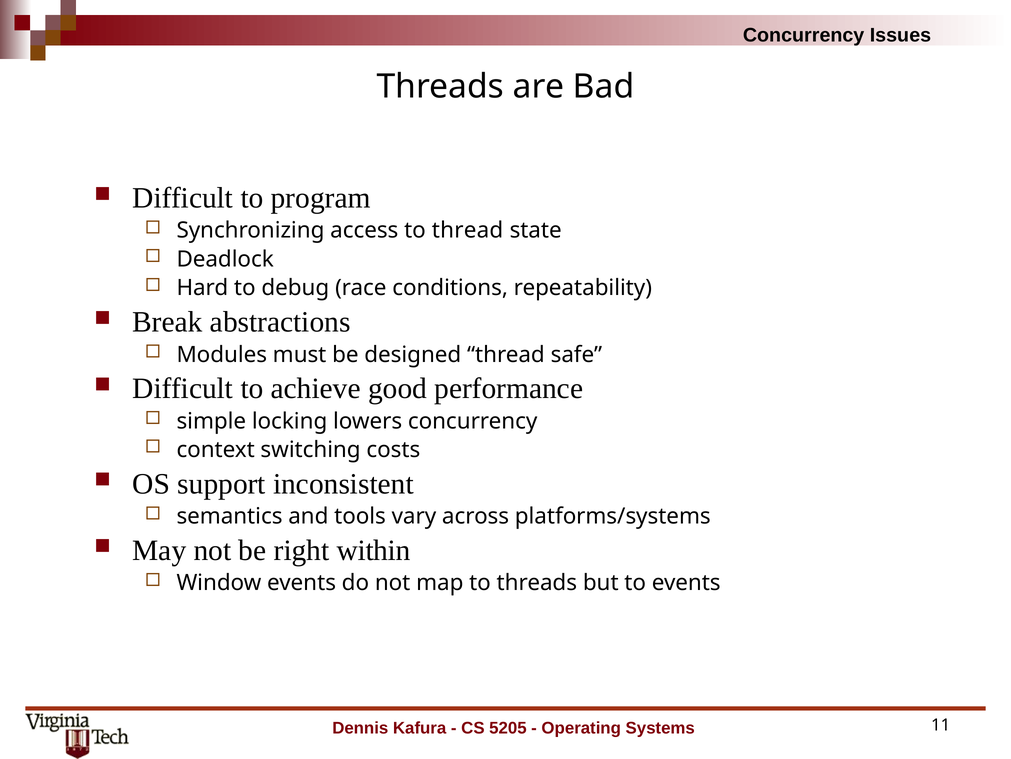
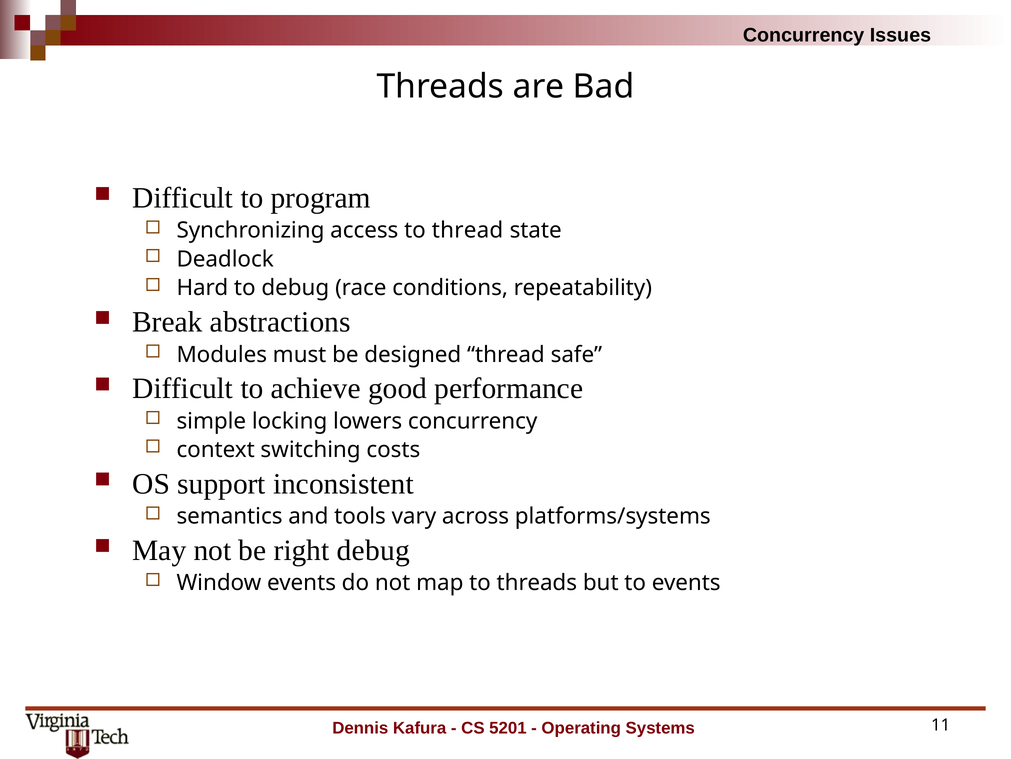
right within: within -> debug (373, 550)
5205: 5205 -> 5201 (508, 727)
